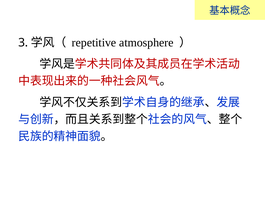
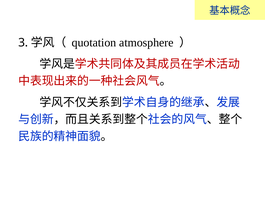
repetitive: repetitive -> quotation (94, 43)
